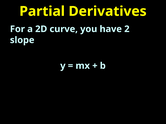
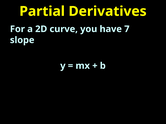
2: 2 -> 7 (127, 29)
